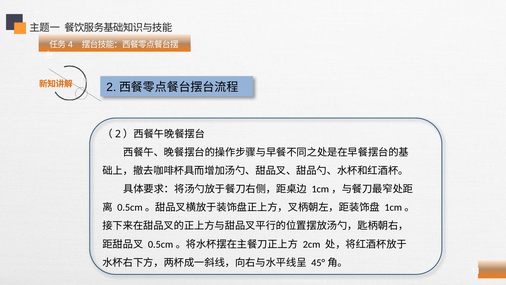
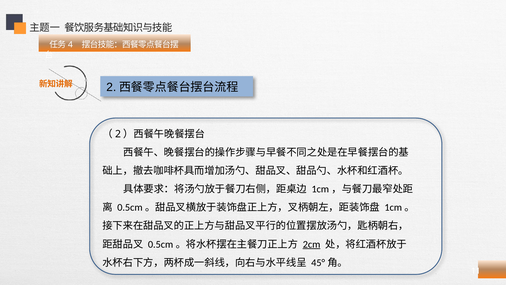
2cm underline: none -> present (312, 244)
